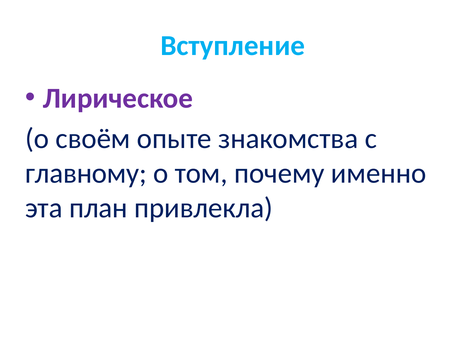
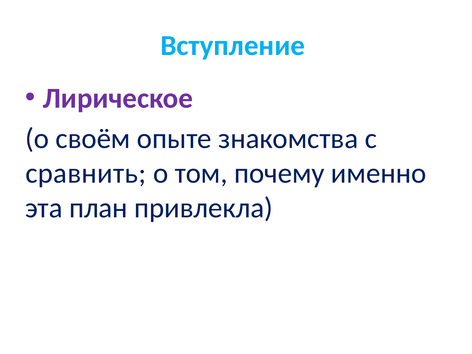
главному: главному -> сравнить (86, 173)
